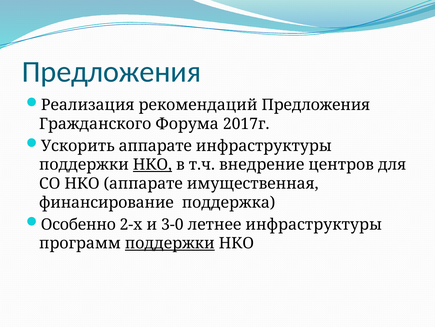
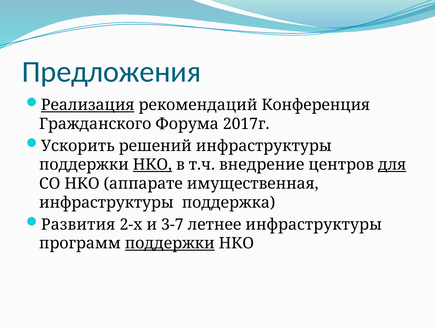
Реализация underline: none -> present (88, 105)
рекомендаций Предложения: Предложения -> Конференция (316, 105)
Ускорить аппарате: аппарате -> решений (155, 146)
для underline: none -> present (392, 164)
финансирование: финансирование -> инфраструктуры (106, 202)
Особенно: Особенно -> Развития (78, 224)
3-0: 3-0 -> 3-7 (172, 224)
